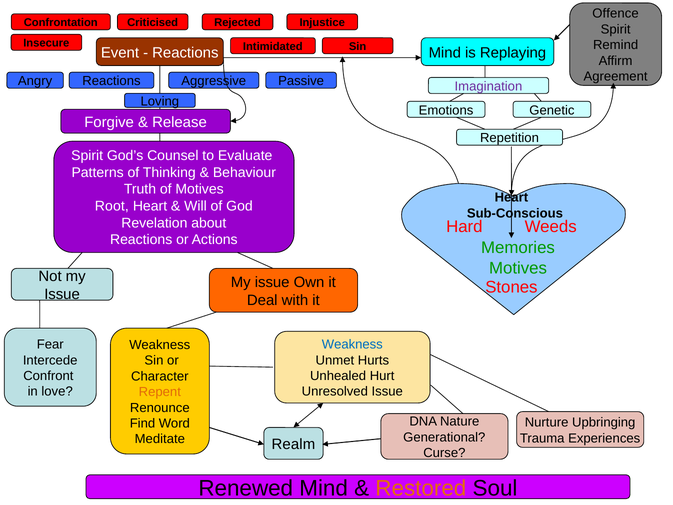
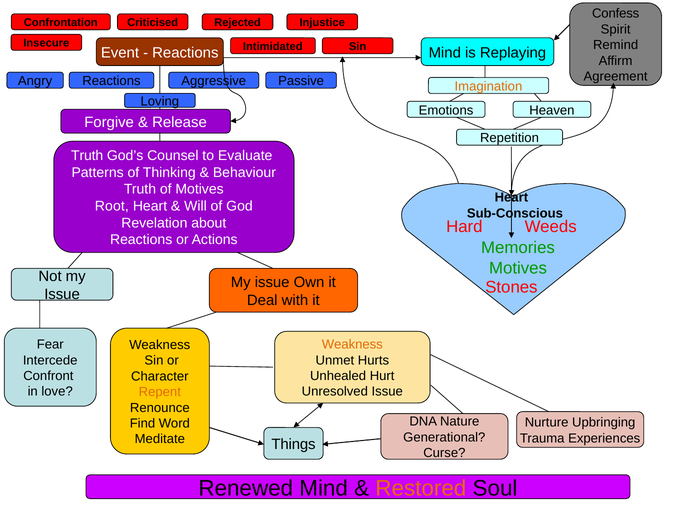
Offence: Offence -> Confess (616, 14)
Imagination colour: purple -> orange (488, 86)
Genetic: Genetic -> Heaven (552, 110)
Spirit: Spirit -> Truth (87, 156)
Weakness colour: blue -> orange (352, 344)
Realm: Realm -> Things (294, 444)
